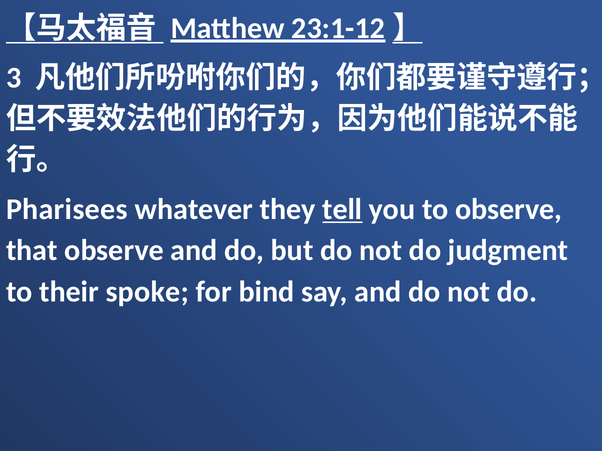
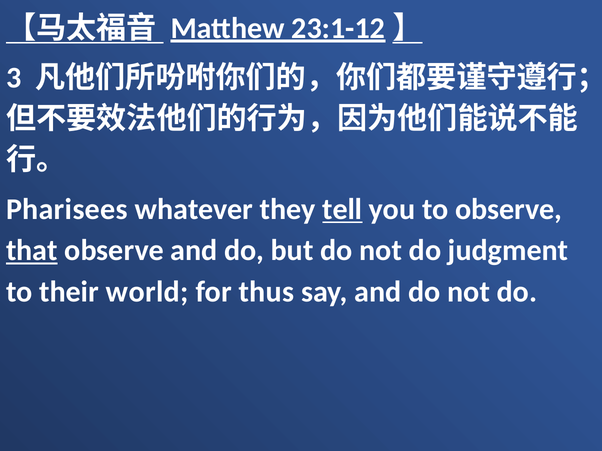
that underline: none -> present (32, 251)
spoke: spoke -> world (147, 292)
bind: bind -> thus (266, 292)
